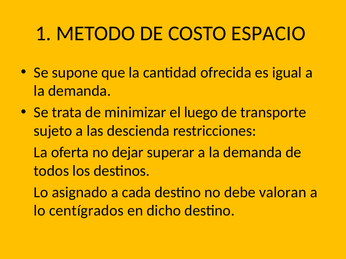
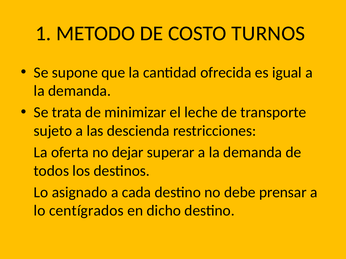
ESPACIO: ESPACIO -> TURNOS (268, 33)
luego: luego -> leche (201, 113)
valoran: valoran -> prensar (283, 193)
